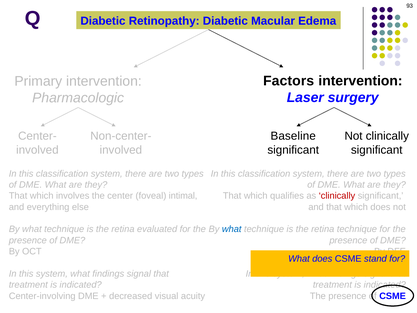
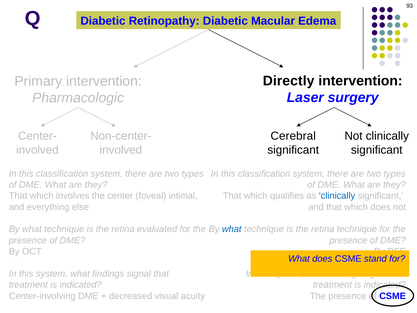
Factors: Factors -> Directly (289, 81)
Baseline: Baseline -> Cerebral (293, 136)
clinically colour: red -> blue (337, 196)
